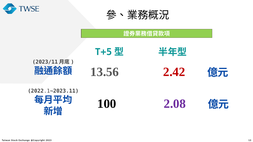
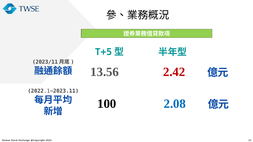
2.08 colour: purple -> blue (175, 104)
